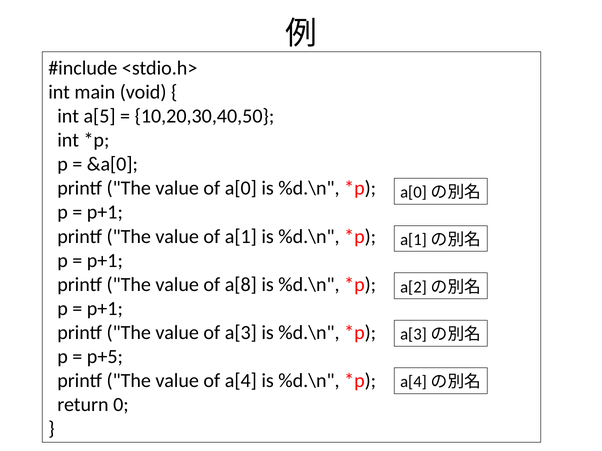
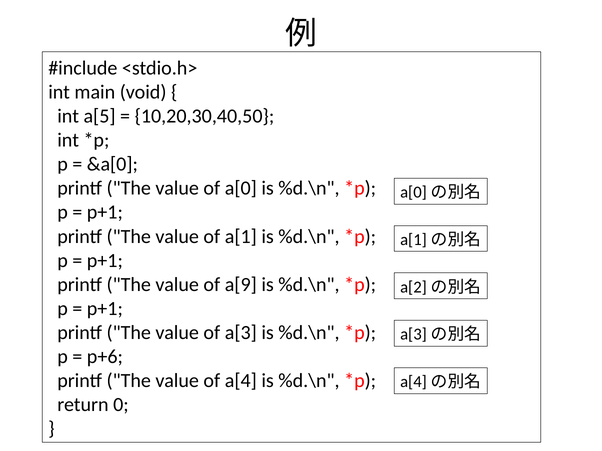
a[8: a[8 -> a[9 (241, 285)
p+5: p+5 -> p+6 (105, 357)
